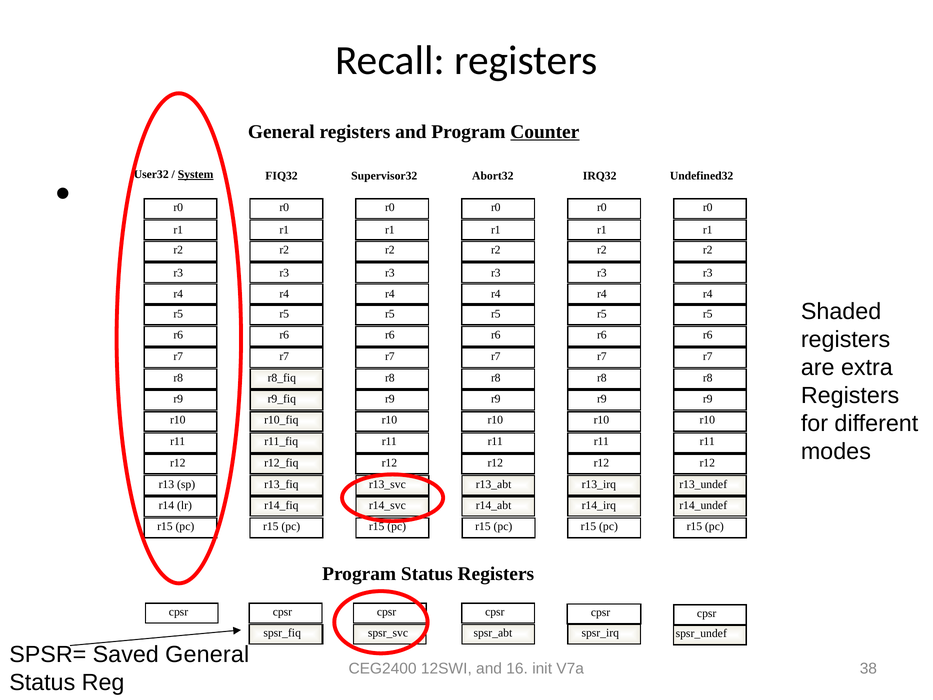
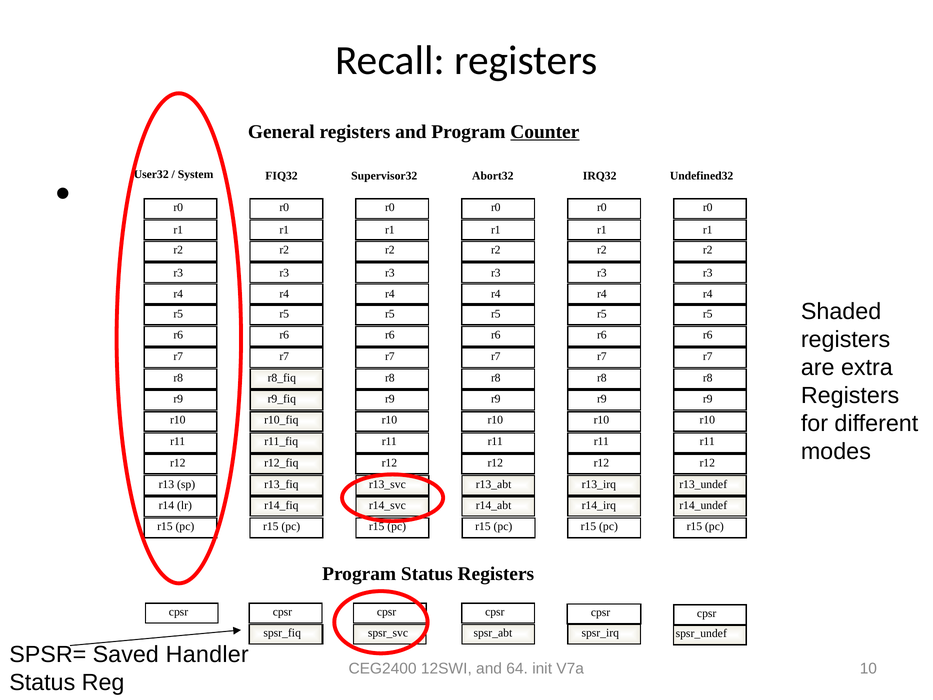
System underline: present -> none (196, 174)
Saved General: General -> Handler (207, 654)
16: 16 -> 64 (517, 668)
38: 38 -> 10 (868, 668)
